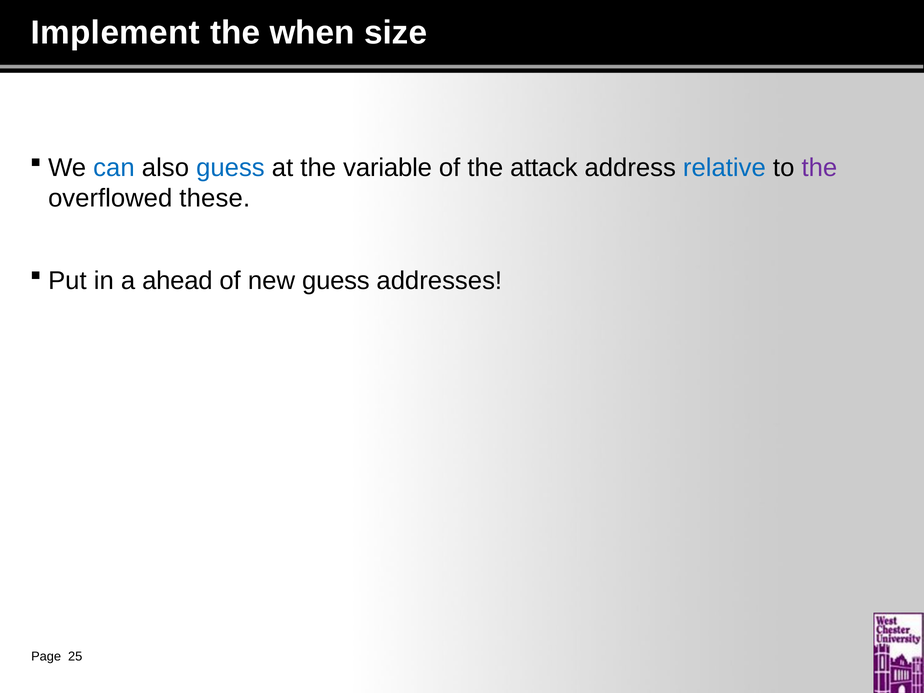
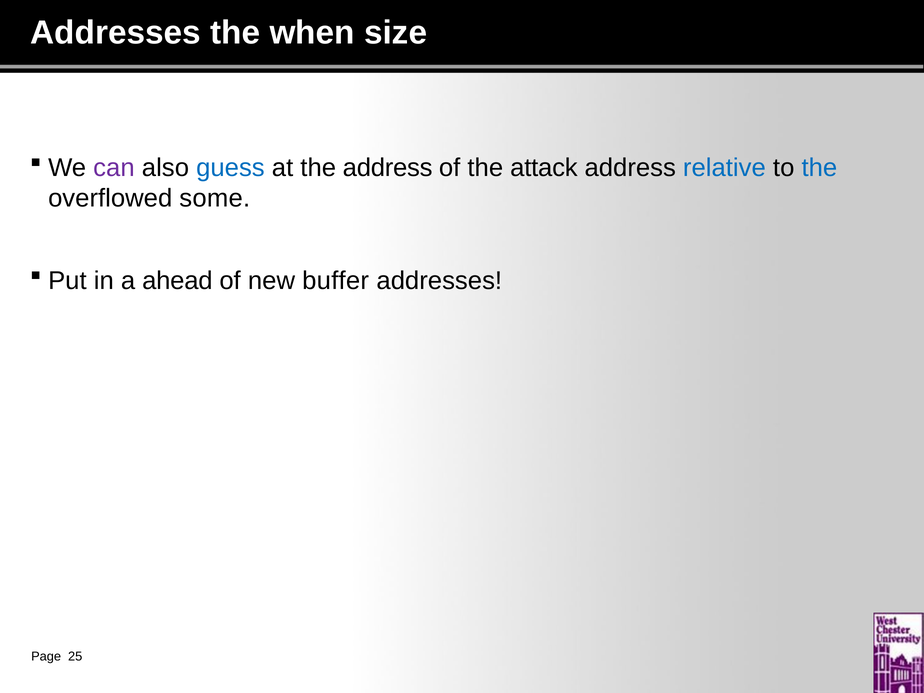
Implement: Implement -> Addresses (116, 33)
can colour: blue -> purple (114, 168)
the variable: variable -> address (388, 168)
the colour: purple -> blue (819, 168)
these: these -> some (215, 198)
new guess: guess -> buffer (336, 281)
